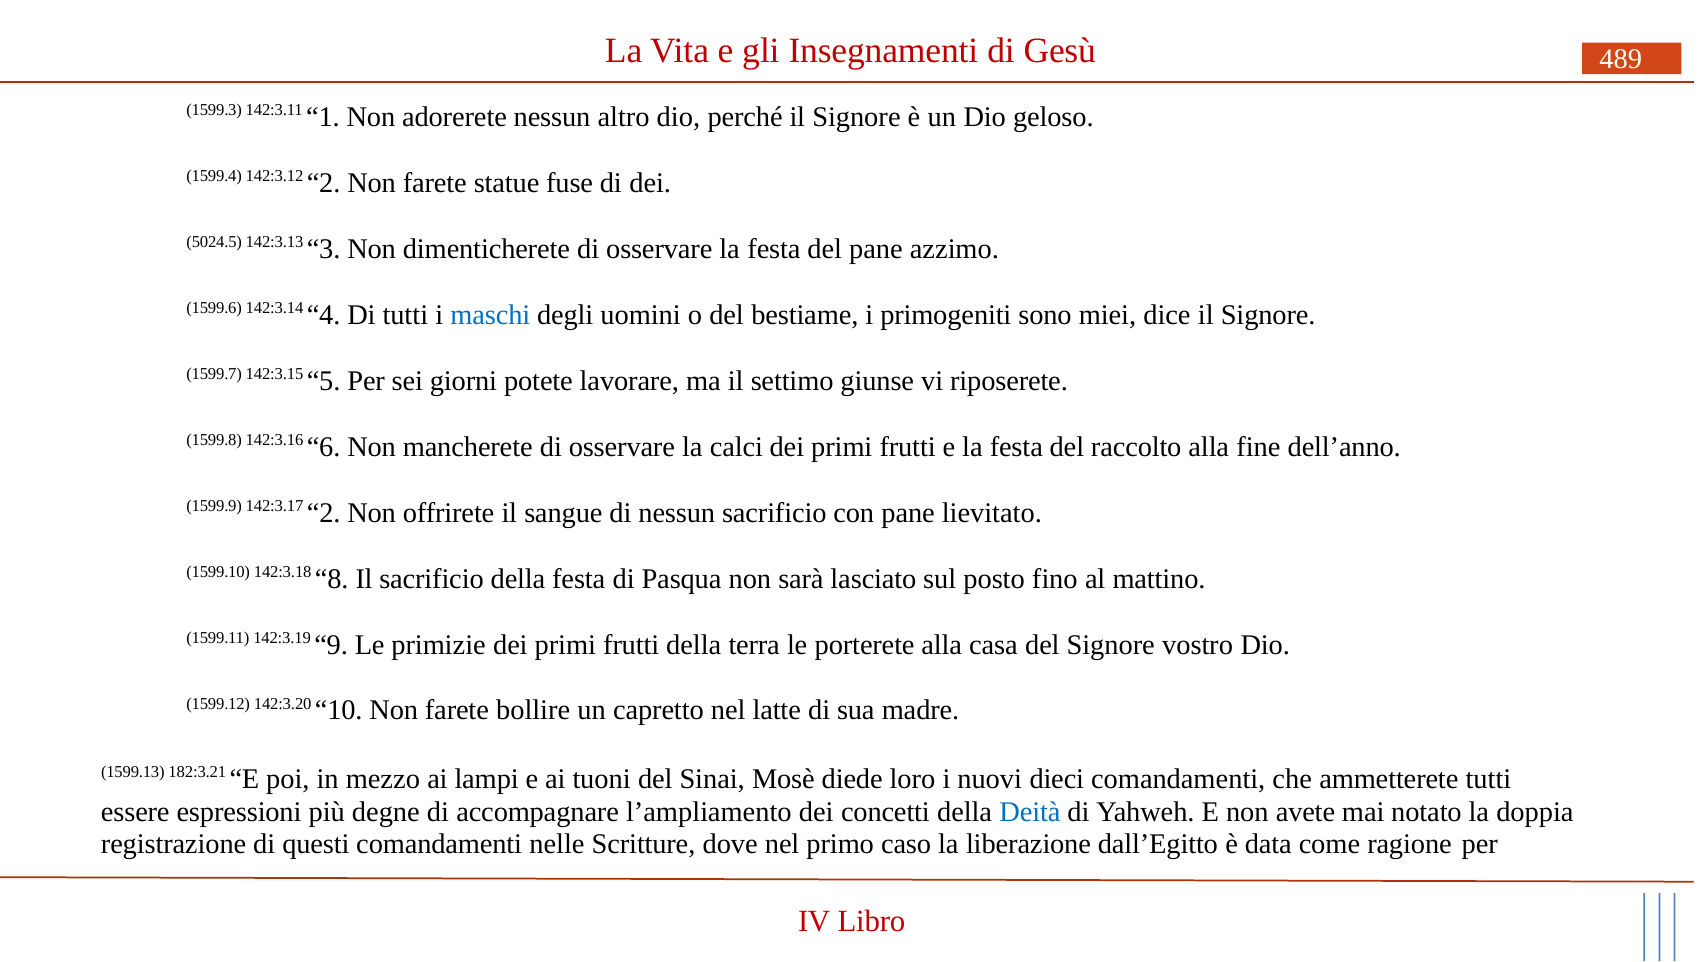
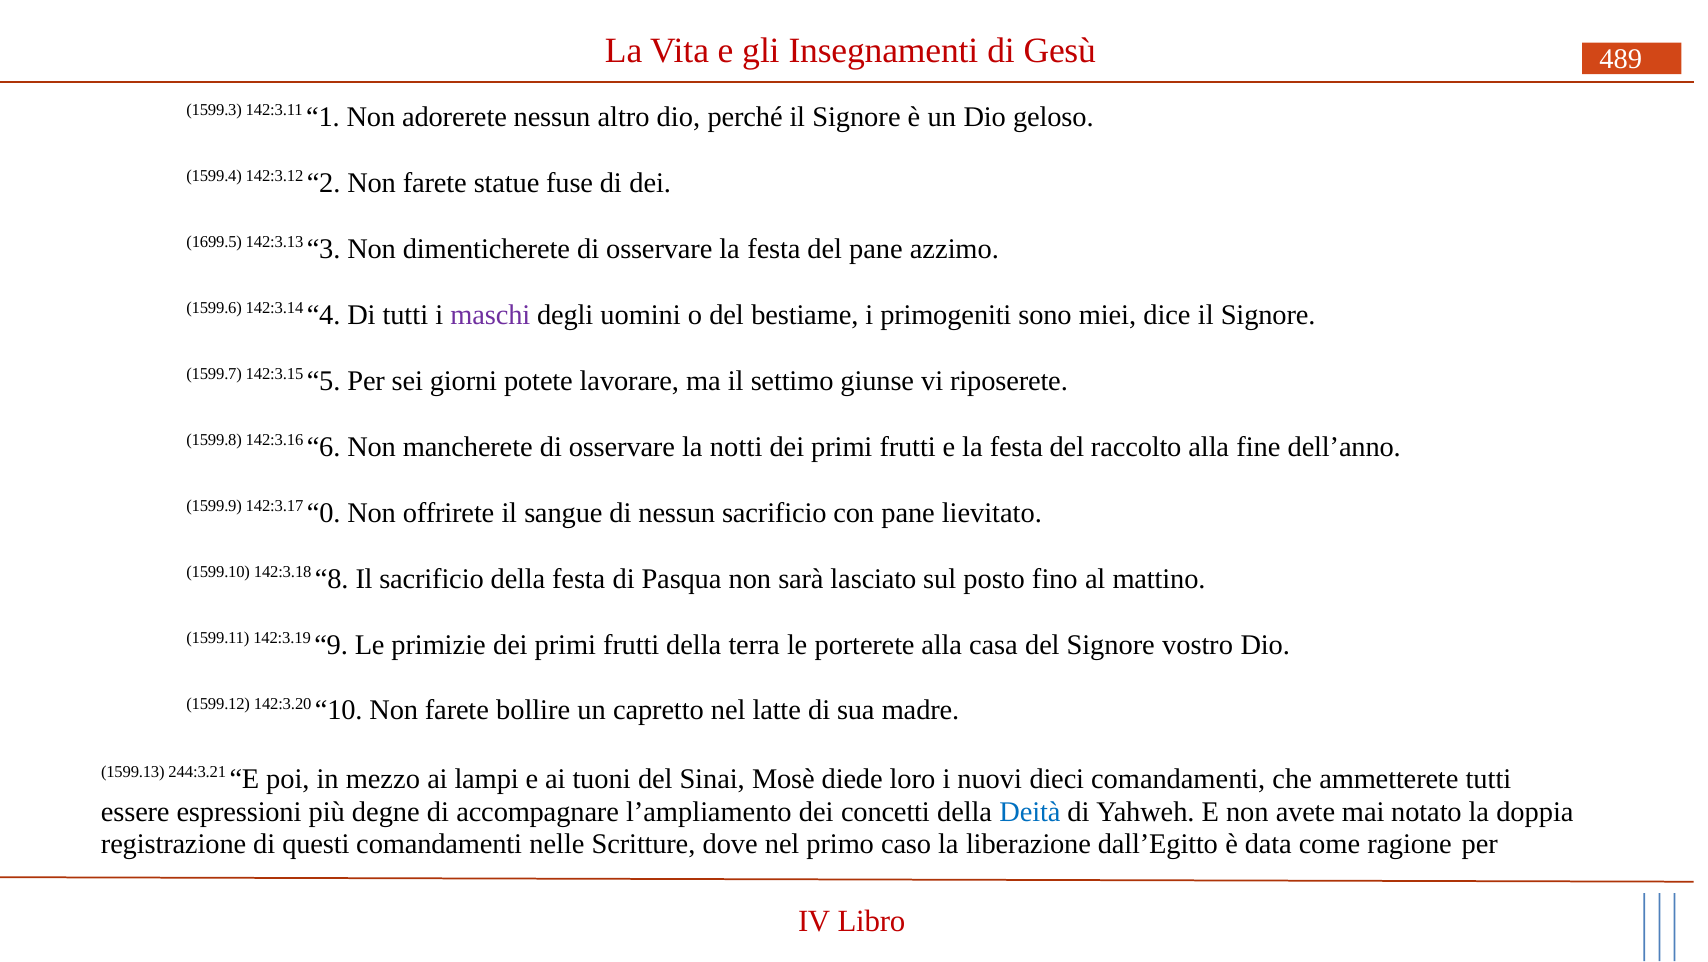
5024.5: 5024.5 -> 1699.5 (214, 242)
maschi colour: blue -> purple (490, 315)
calci: calci -> notti (736, 447)
142:3.17 2: 2 -> 0 (324, 513)
182:3.21: 182:3.21 -> 244:3.21 (197, 772)
